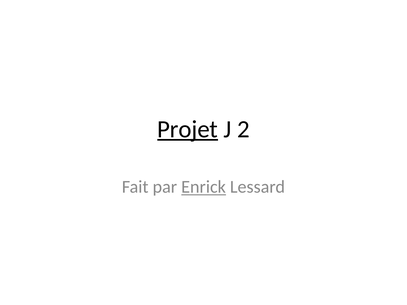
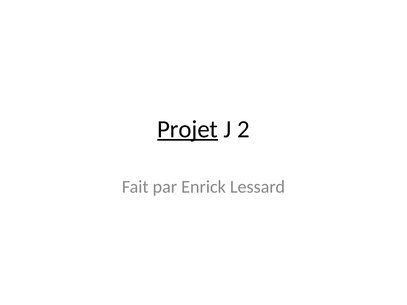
Enrick underline: present -> none (204, 187)
